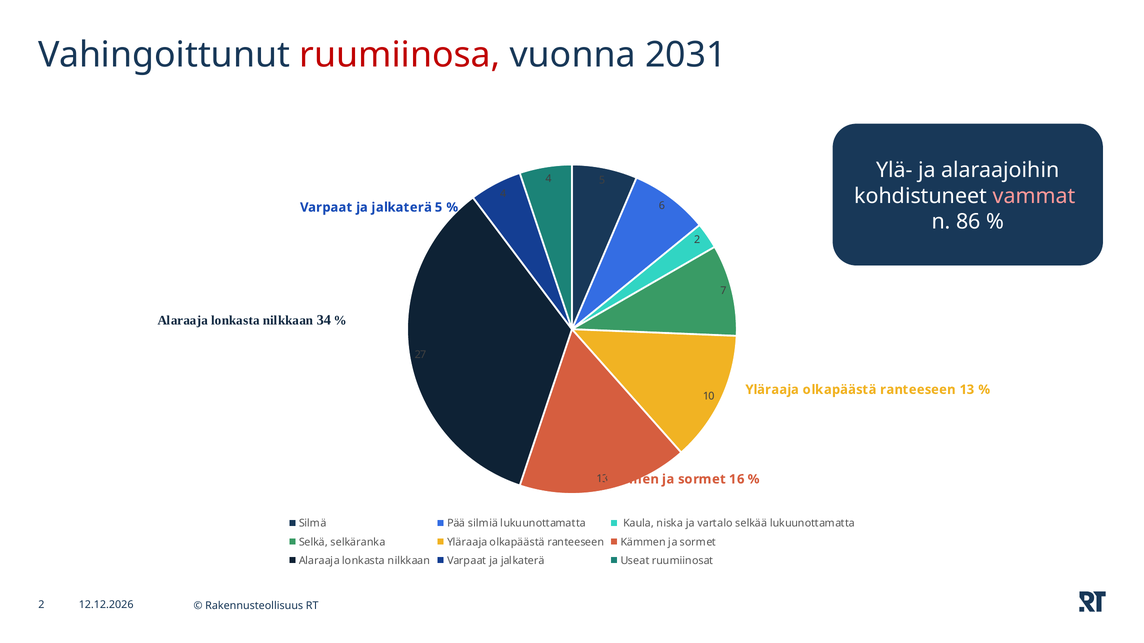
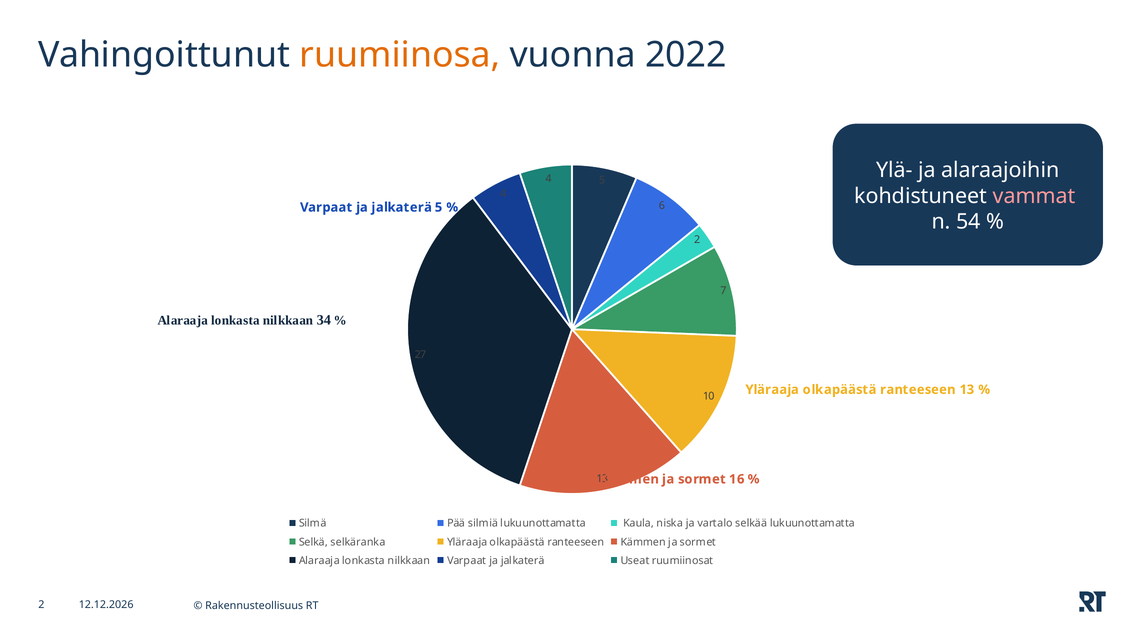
ruumiinosa colour: red -> orange (400, 55)
2031: 2031 -> 2022 (686, 55)
86: 86 -> 54 (968, 222)
